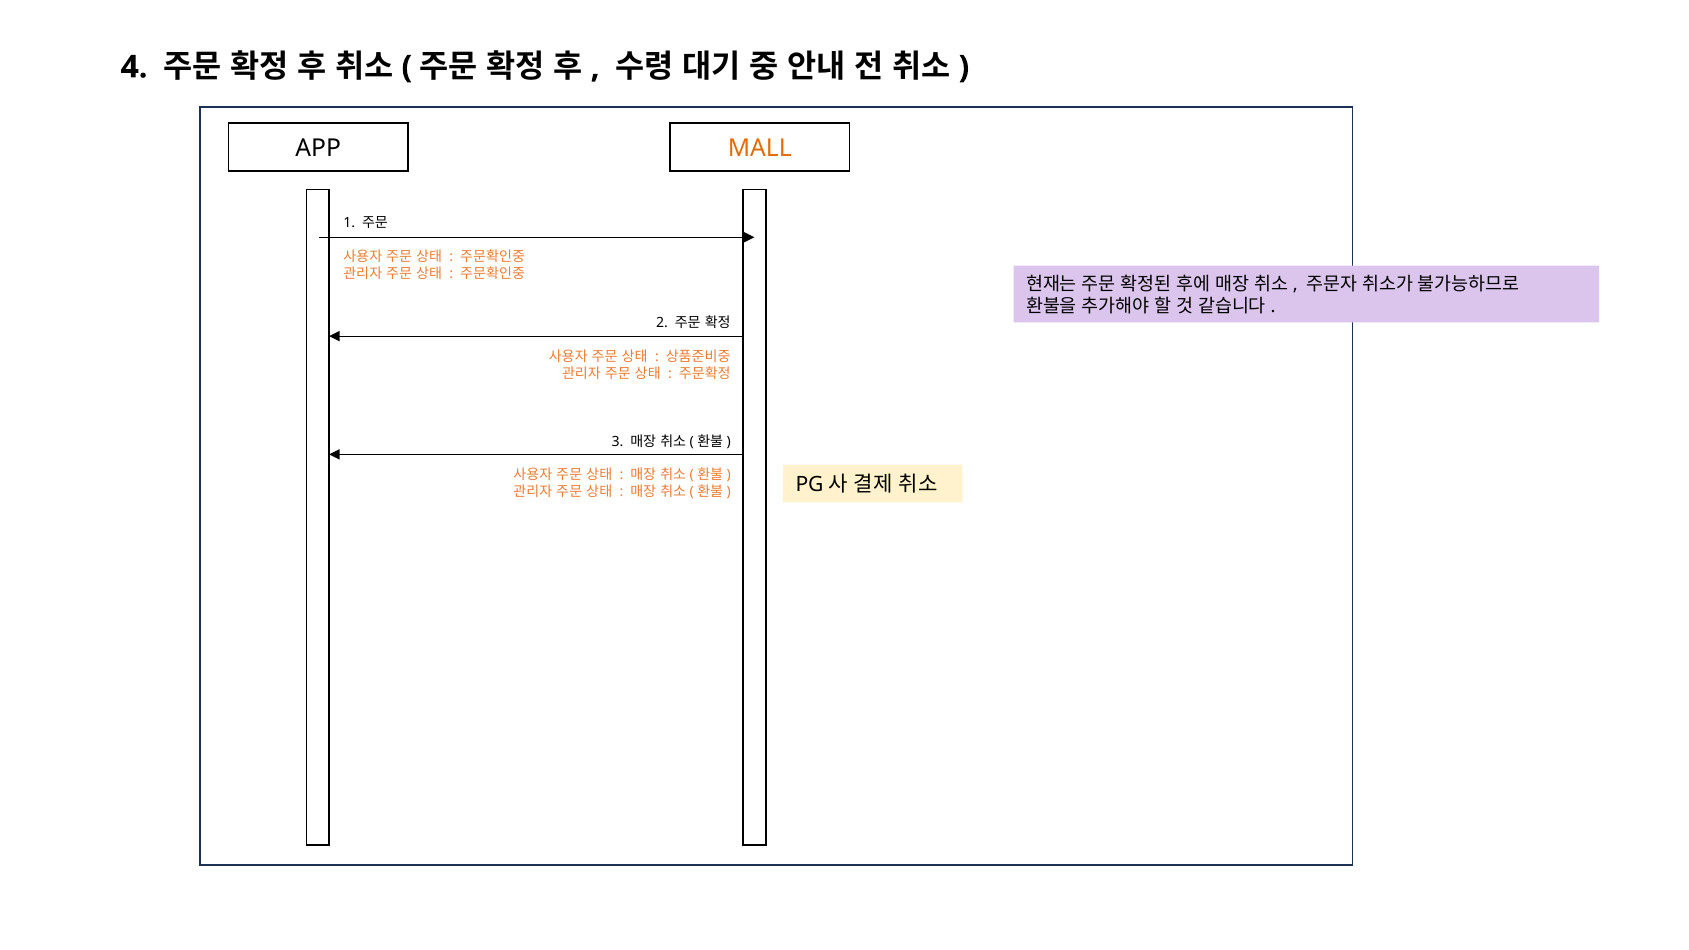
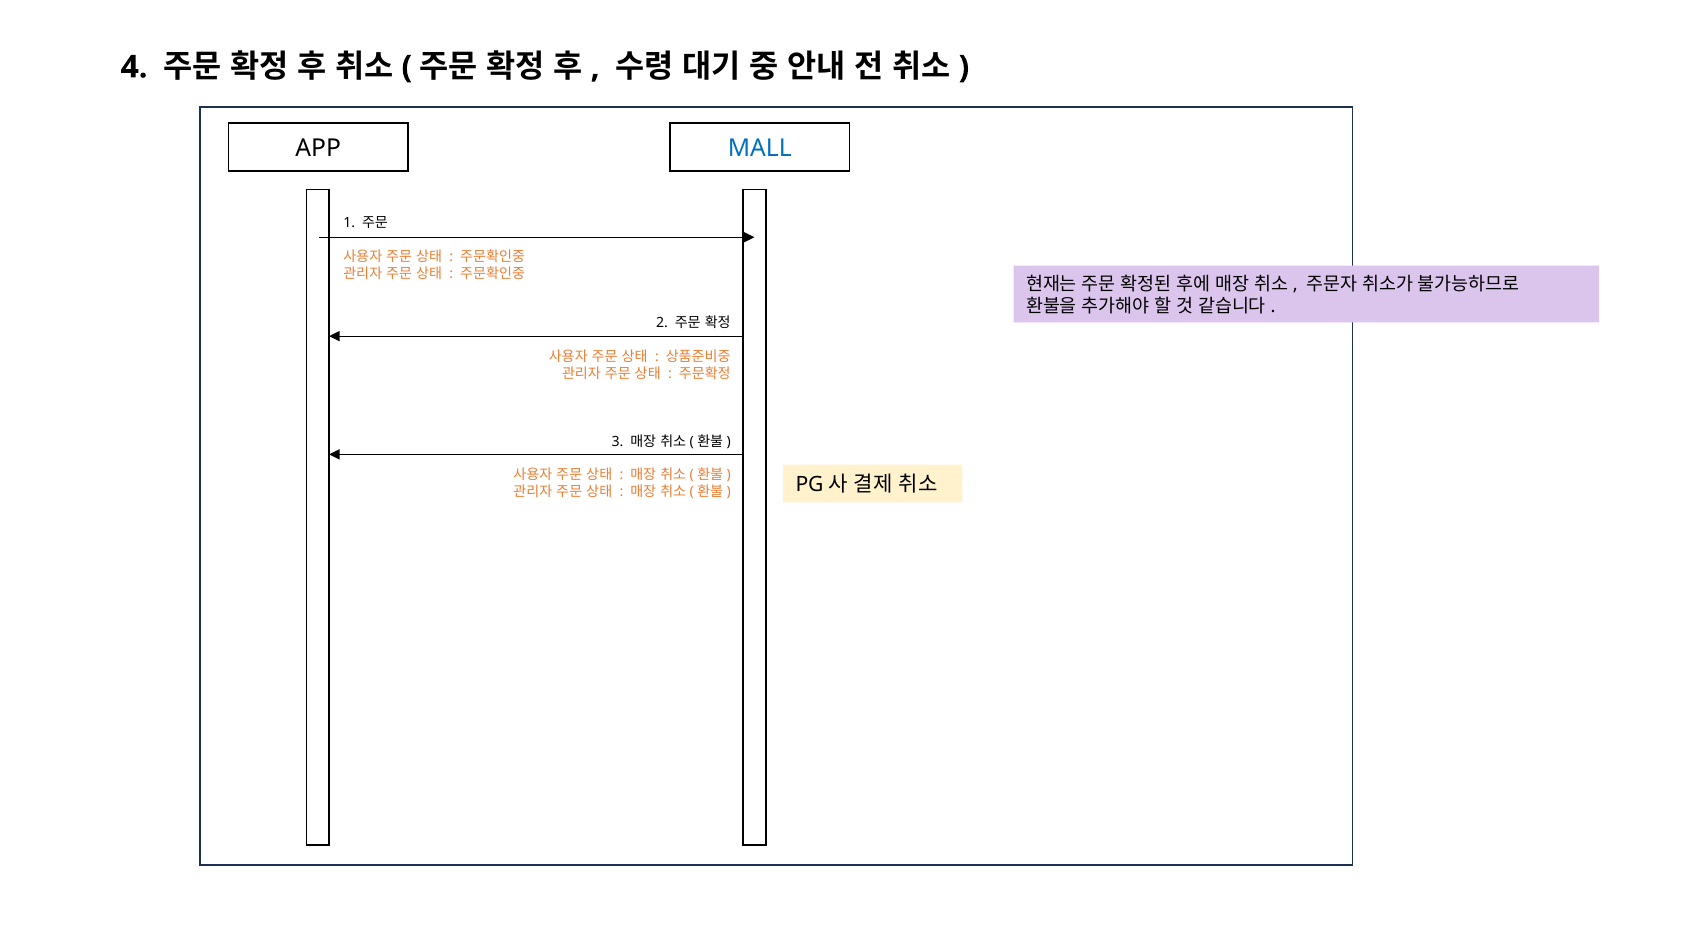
MALL colour: orange -> blue (760, 149)
